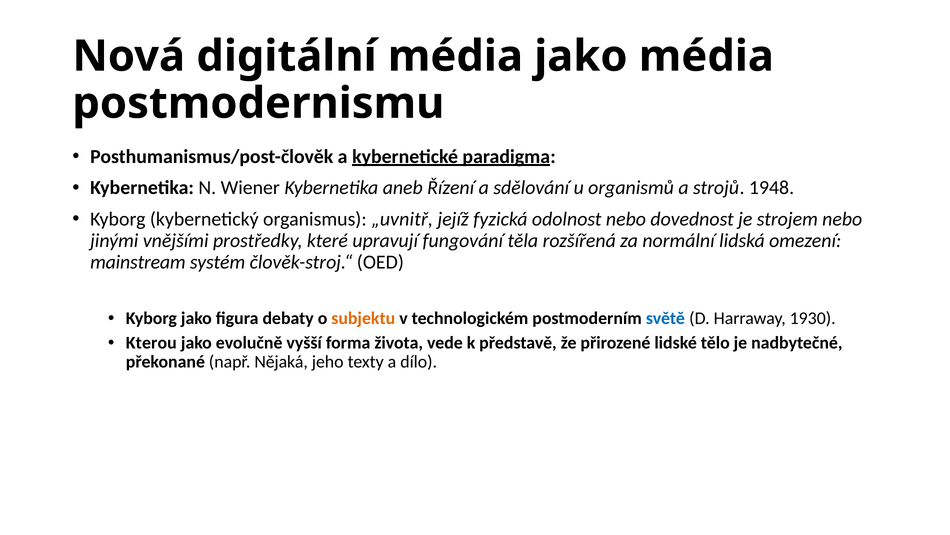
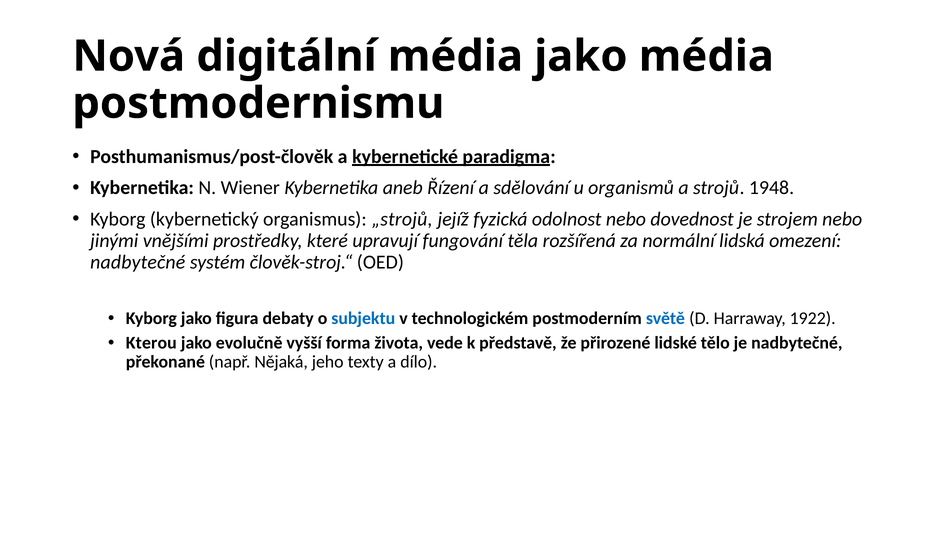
„uvnitř: „uvnitř -> „strojů (402, 219)
mainstream: mainstream -> nadbytečné (138, 262)
subjektu colour: orange -> blue (363, 318)
1930: 1930 -> 1922 (813, 318)
